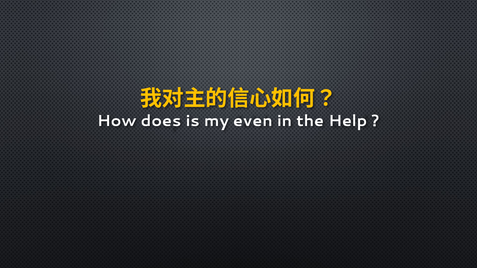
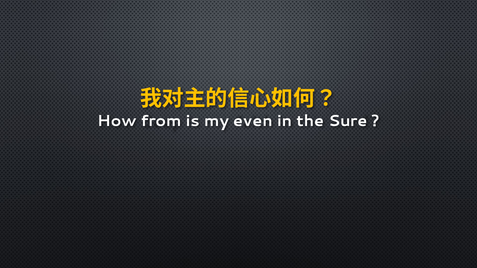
does: does -> from (161, 121)
Help: Help -> Sure (348, 121)
